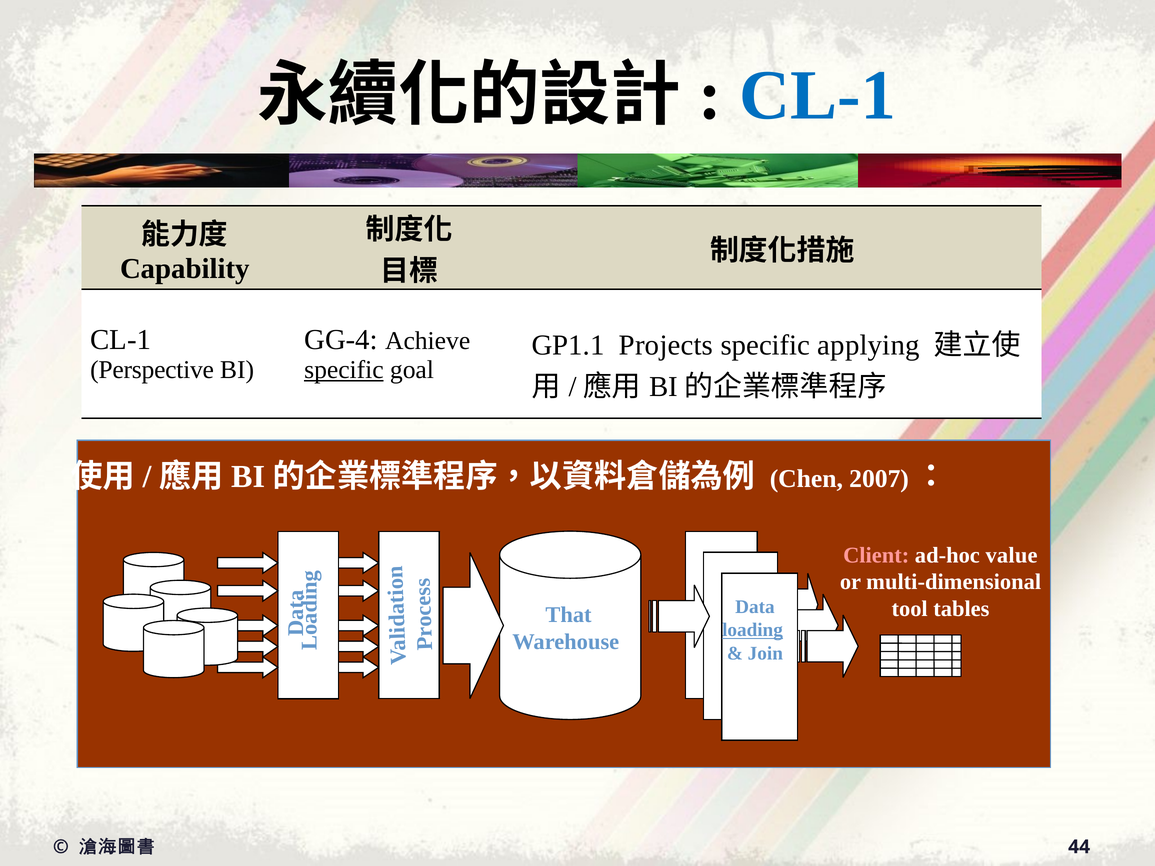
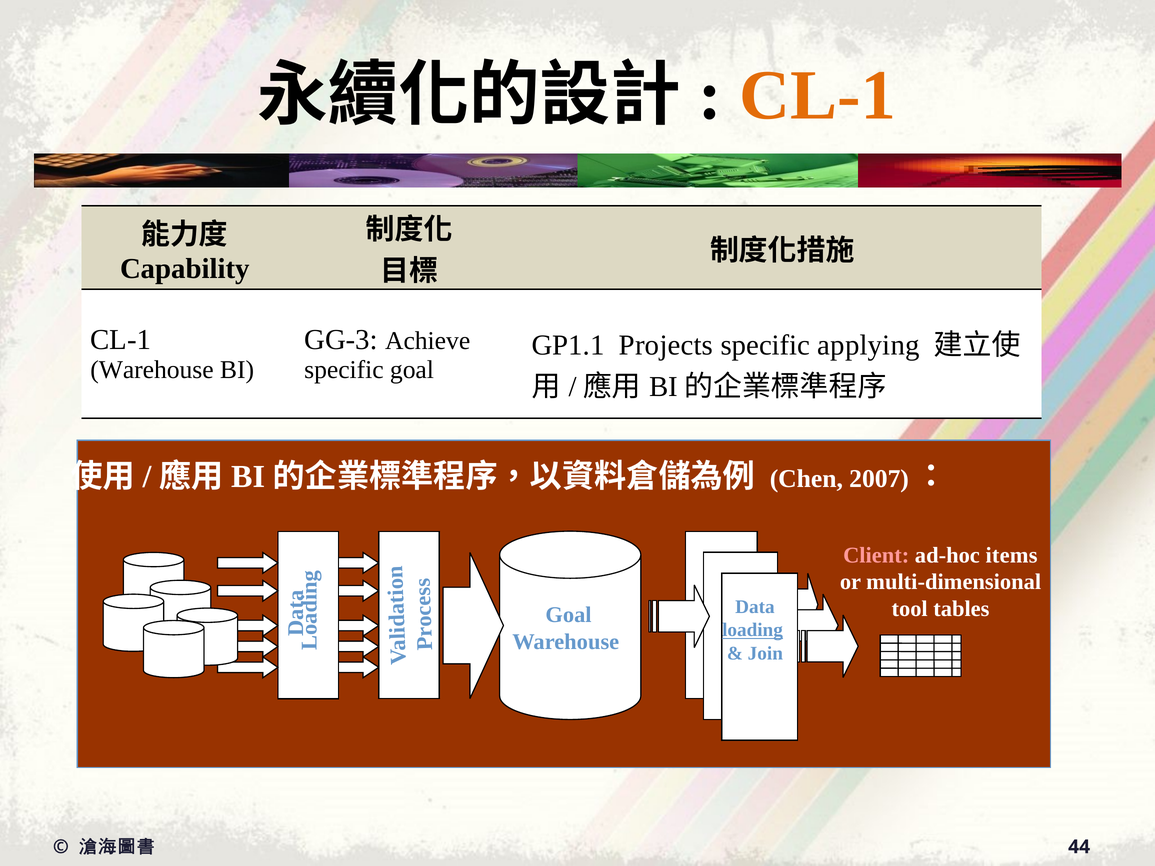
CL-1 colour: blue -> orange (818, 95)
GG-4: GG-4 -> GG-3 (341, 340)
Perspective: Perspective -> Warehouse (152, 370)
specific underline: present -> none (344, 370)
value: value -> items (1012, 555)
That: That -> Goal (569, 615)
